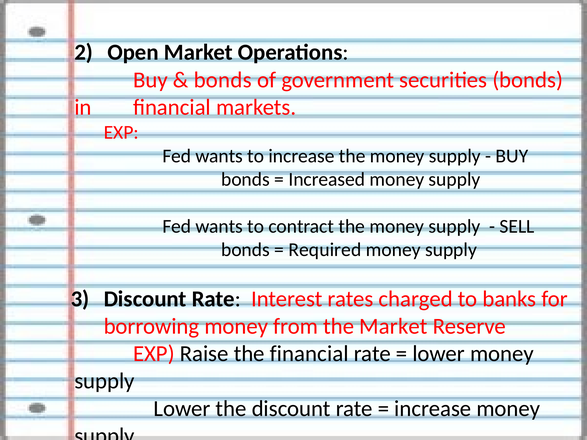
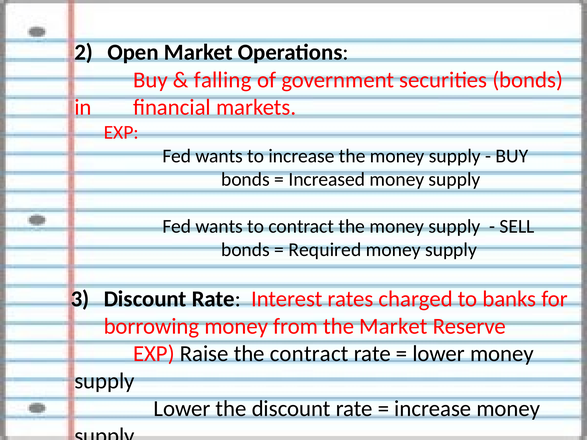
bonds: bonds -> falling (223, 80)
the financial: financial -> contract (309, 354)
